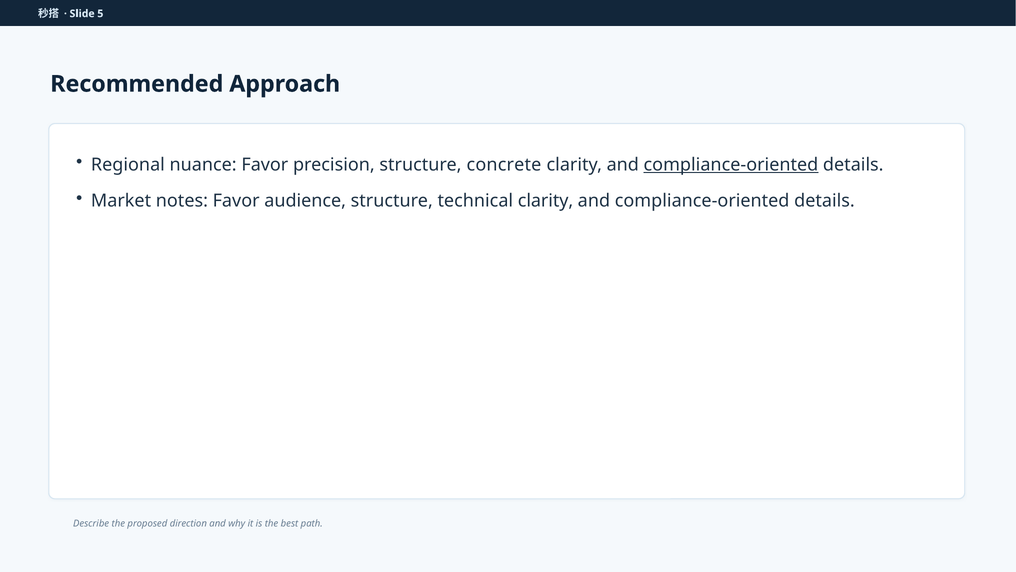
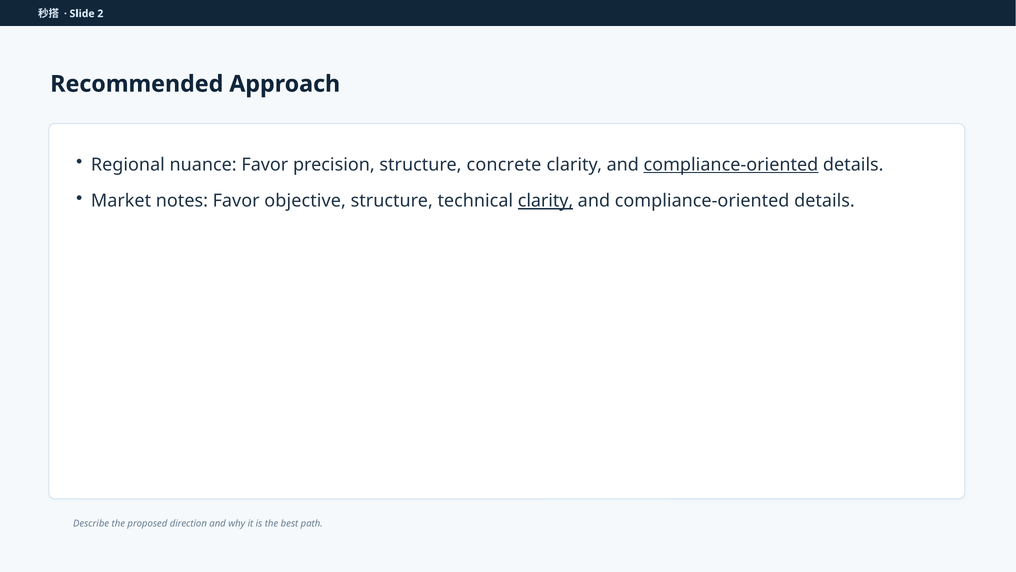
5: 5 -> 2 (100, 14)
audience: audience -> objective (305, 201)
clarity underline: none -> present (546, 201)
